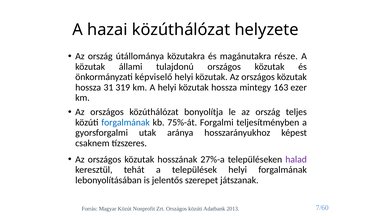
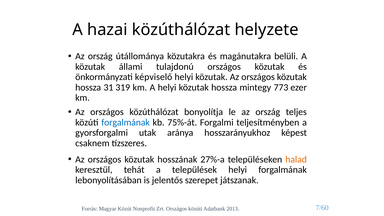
része: része -> belüli (286, 56)
163: 163 -> 773 (281, 87)
halad colour: purple -> orange (296, 159)
